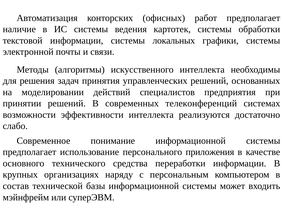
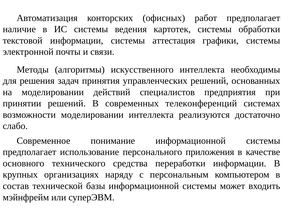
локальных: локальных -> аттестация (174, 41)
возможности эффективности: эффективности -> моделировании (92, 115)
